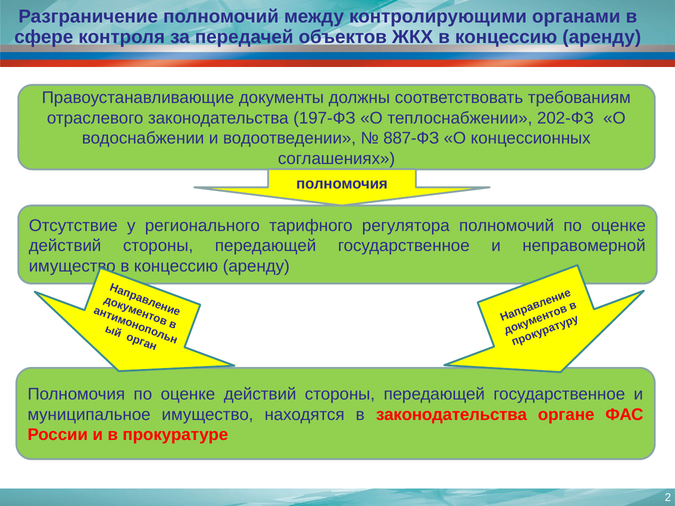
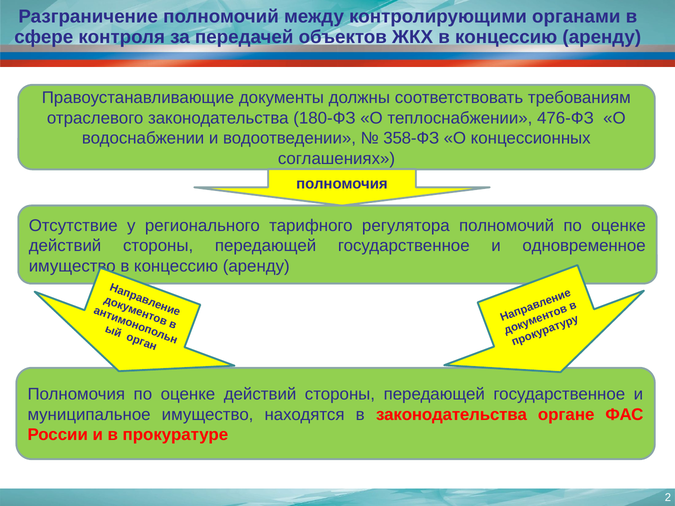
197-ФЗ: 197-ФЗ -> 180-ФЗ (324, 118)
202-ФЗ: 202-ФЗ -> 476-ФЗ (565, 118)
887-ФЗ: 887-ФЗ -> 358-ФЗ (411, 138)
неправомерной: неправомерной -> одновременное (584, 246)
